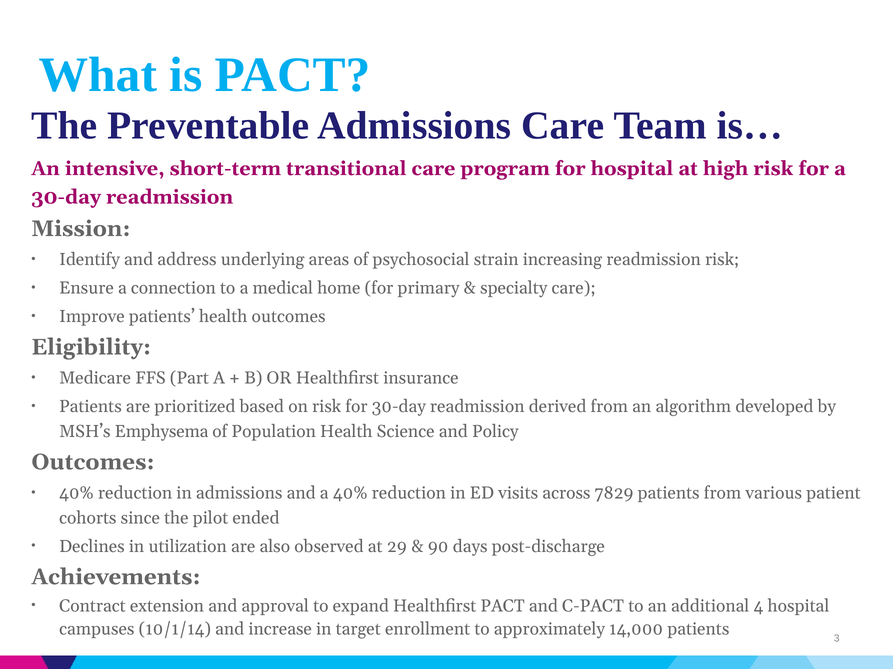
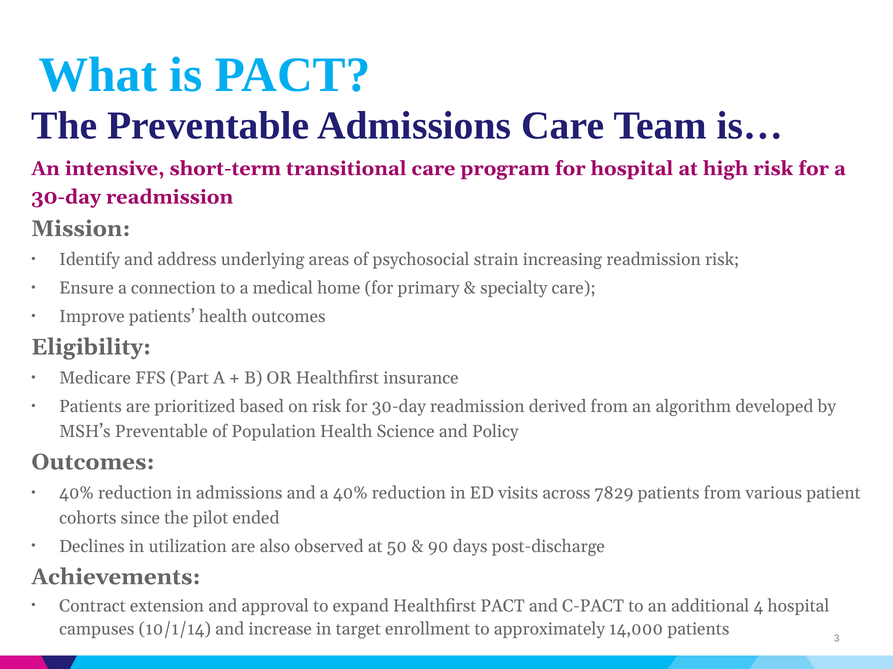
MSH’s Emphysema: Emphysema -> Preventable (161, 432)
29: 29 -> 50 (397, 547)
